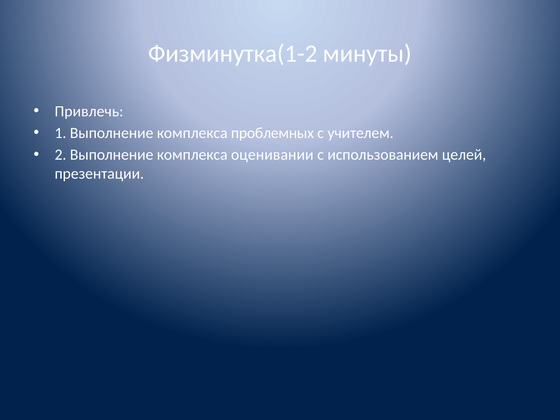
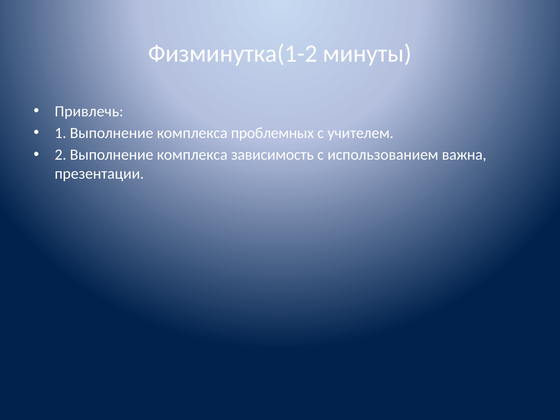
оценивании: оценивании -> зависимость (272, 155)
целей: целей -> важна (464, 155)
